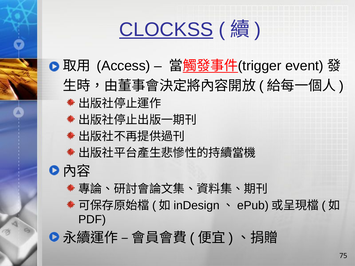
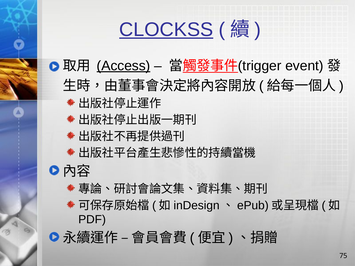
Access underline: none -> present (124, 66)
